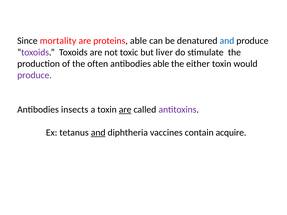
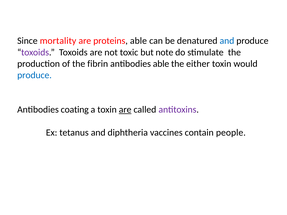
liver: liver -> note (164, 52)
often: often -> fibrin (98, 64)
produce colour: purple -> blue (34, 75)
insects: insects -> coating (75, 110)
and underline: present -> none (98, 133)
acquire: acquire -> people (231, 133)
